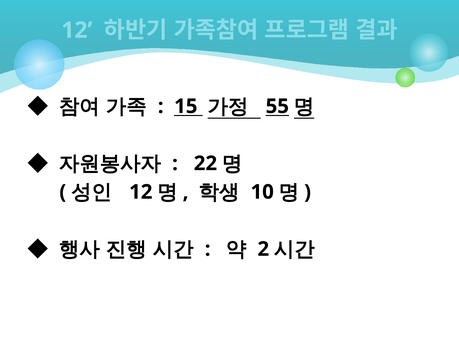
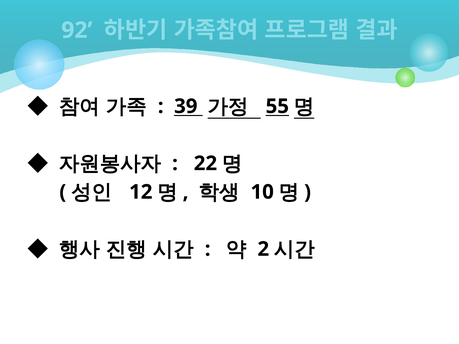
12: 12 -> 92 (77, 30)
15: 15 -> 39 (186, 106)
